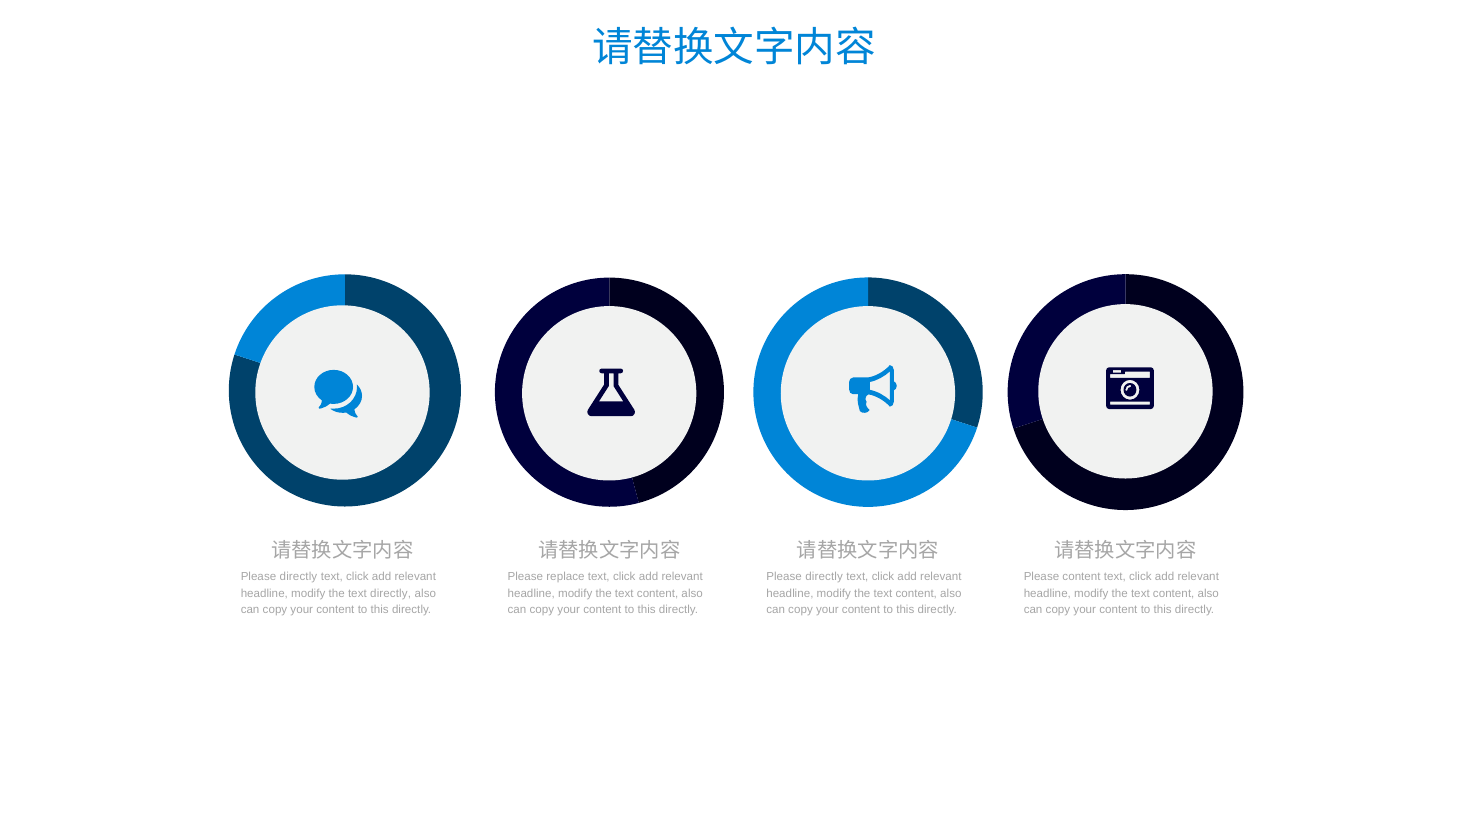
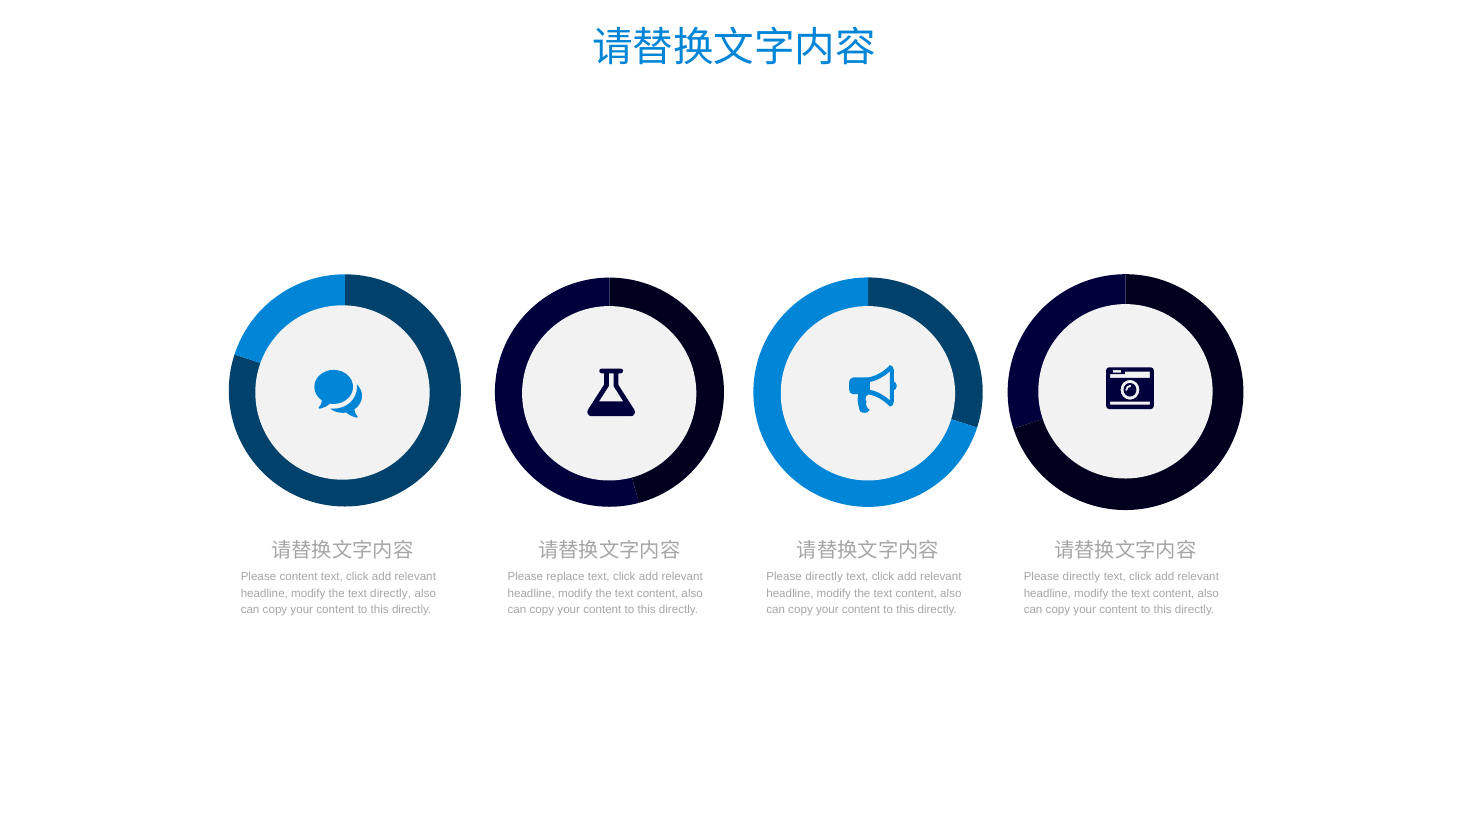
directly: directly -> content (299, 577)
content: content -> directly (1081, 577)
